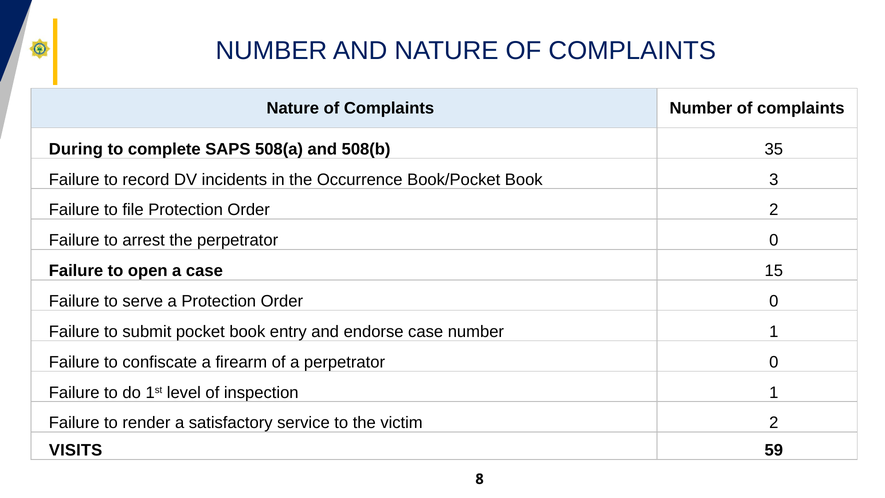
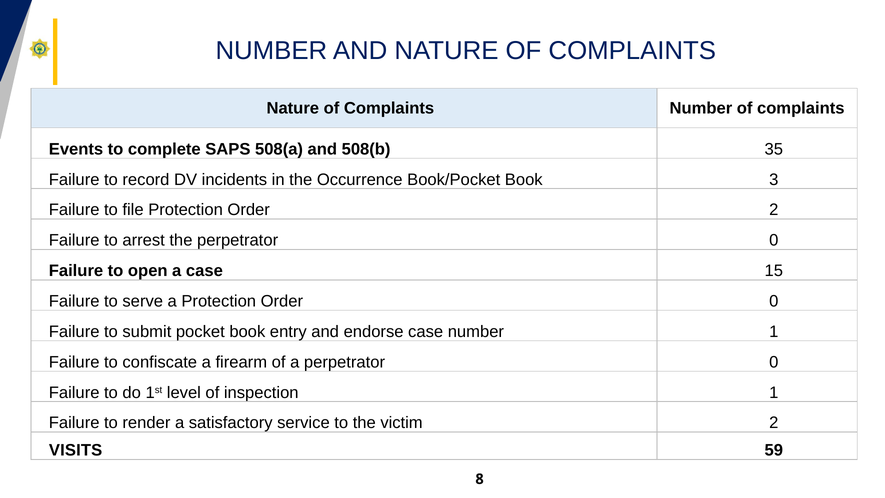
During: During -> Events (76, 149)
